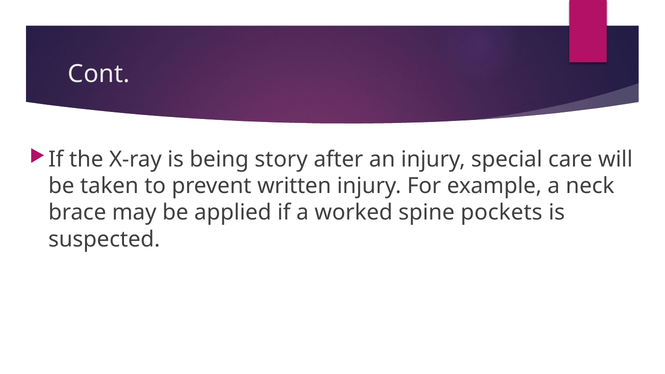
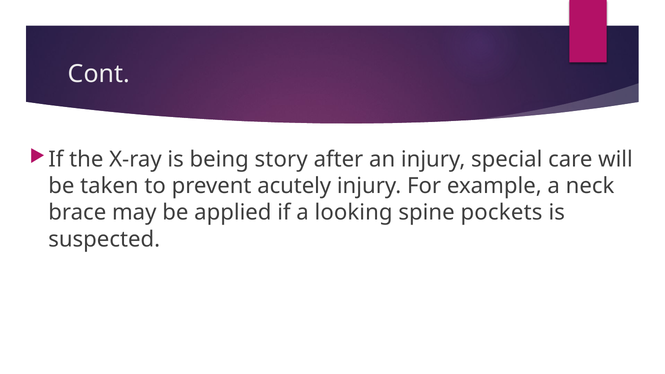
written: written -> acutely (294, 186)
worked: worked -> looking (354, 213)
